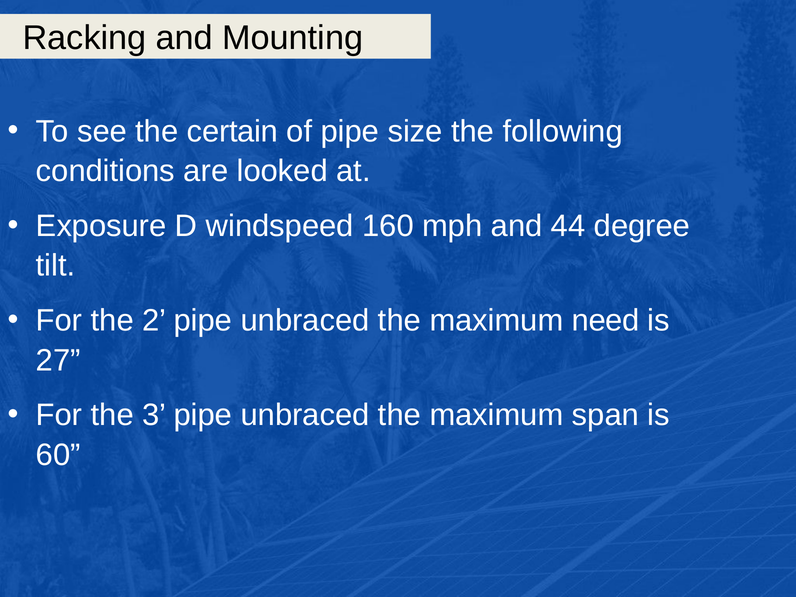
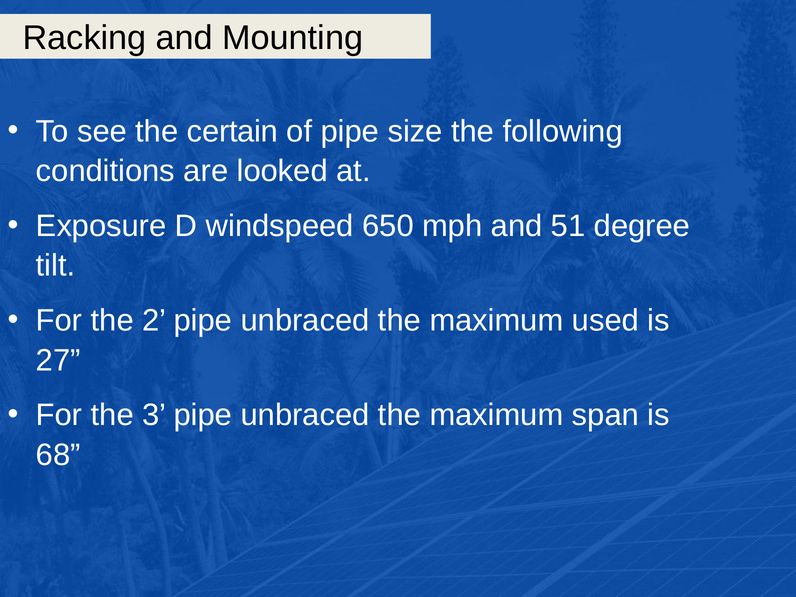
160: 160 -> 650 (388, 226)
44: 44 -> 51 (568, 226)
need: need -> used (605, 321)
60: 60 -> 68 (58, 455)
